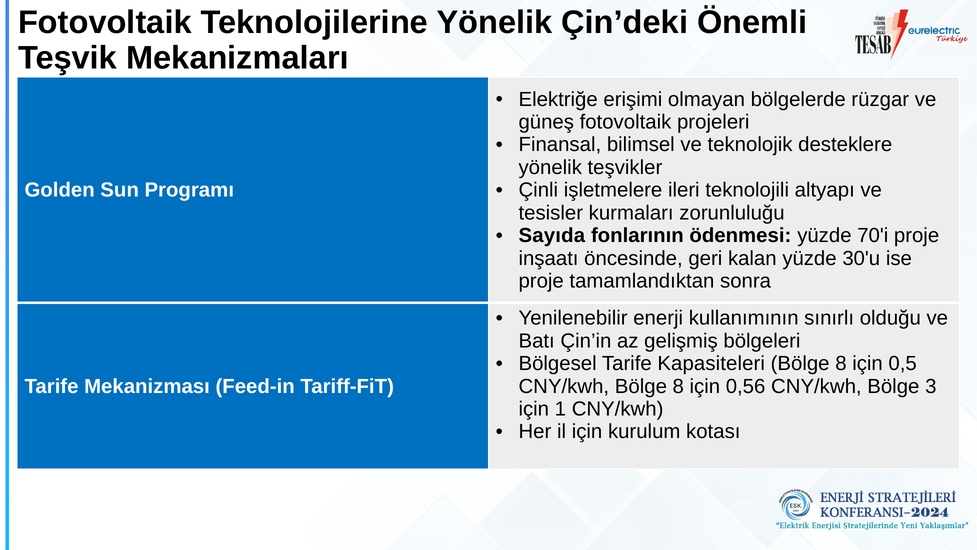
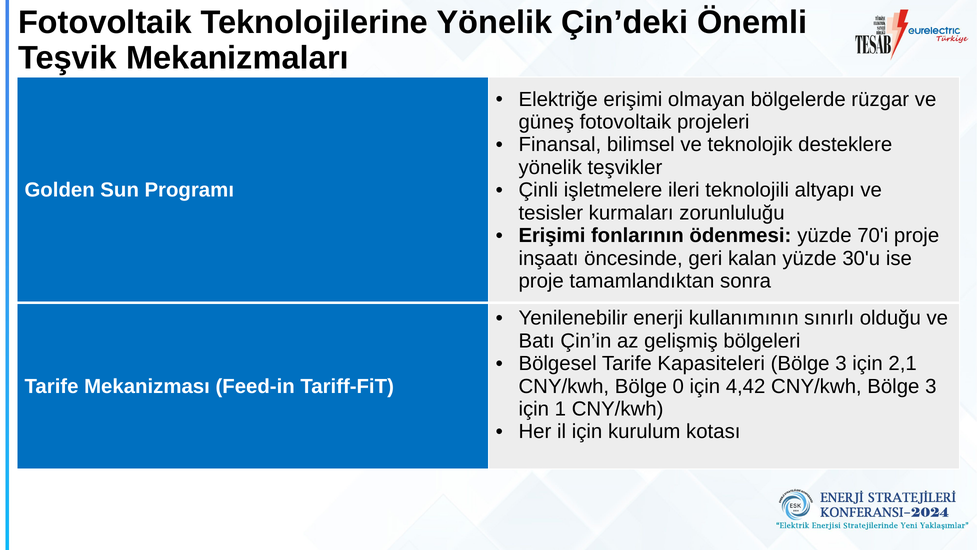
Sayıda: Sayıda -> Erişimi (552, 235)
8: 8 -> 3 (841, 363)
0,5: 0,5 -> 2,1 (903, 363)
CNY/kwh Bölge 8: 8 -> 0 (678, 386)
0,56: 0,56 -> 4,42 (746, 386)
